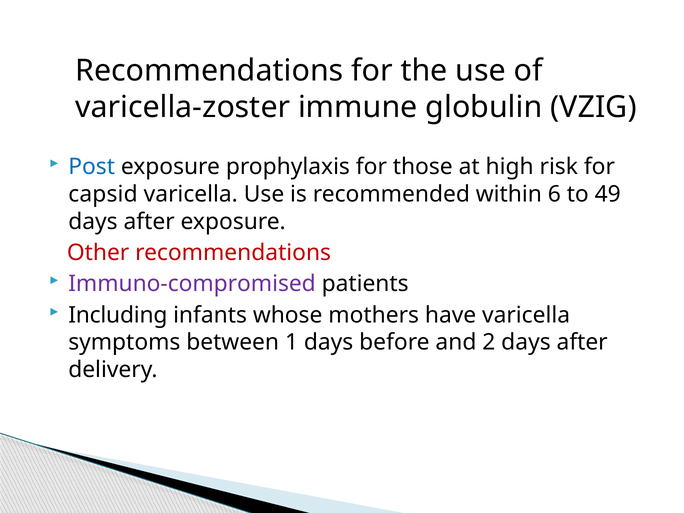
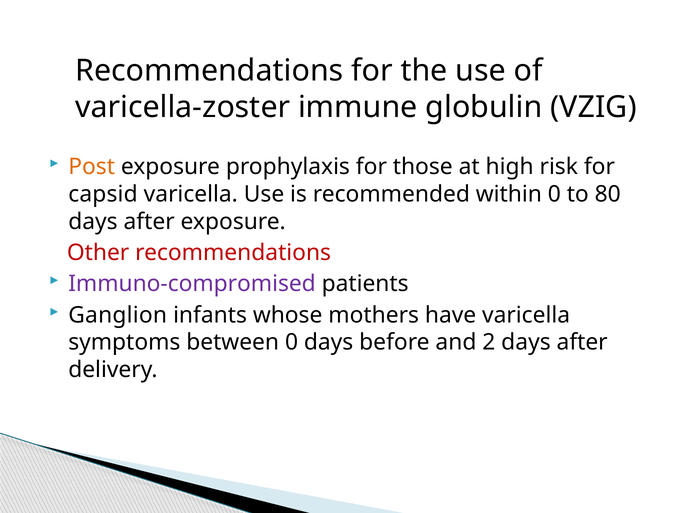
Post colour: blue -> orange (92, 167)
within 6: 6 -> 0 (554, 194)
49: 49 -> 80 (608, 194)
Including: Including -> Ganglion (118, 315)
between 1: 1 -> 0 (292, 342)
